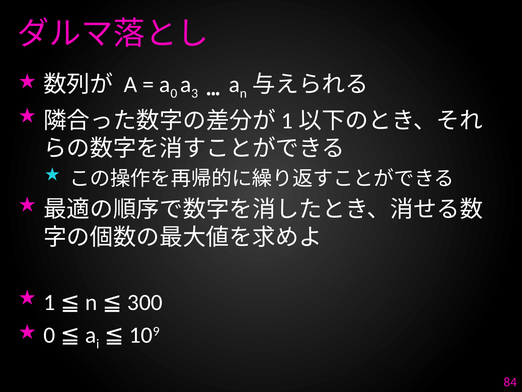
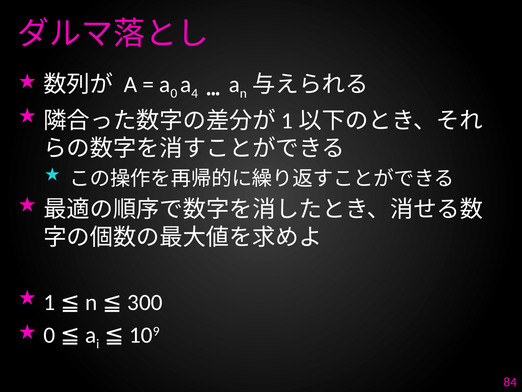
3: 3 -> 4 (195, 93)
